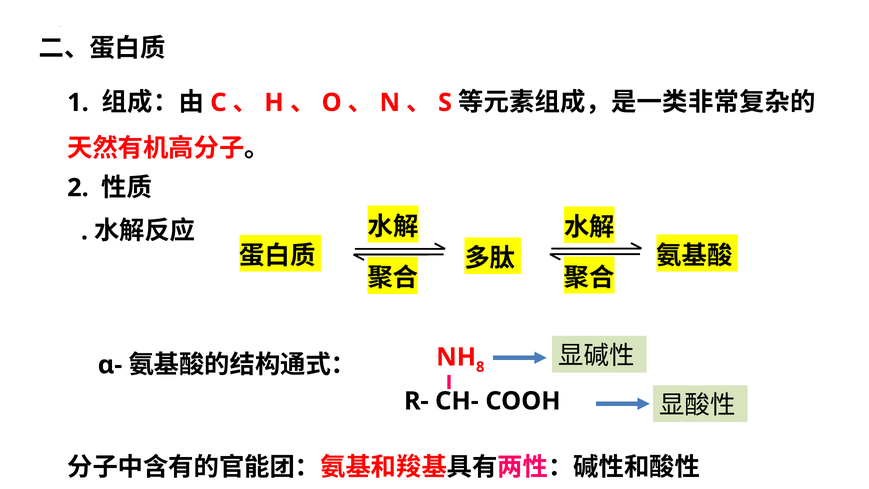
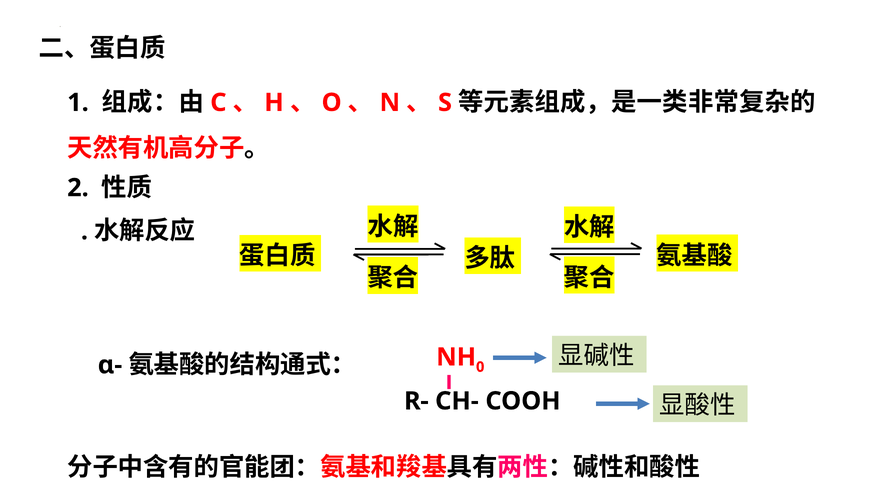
8: 8 -> 0 (480, 367)
